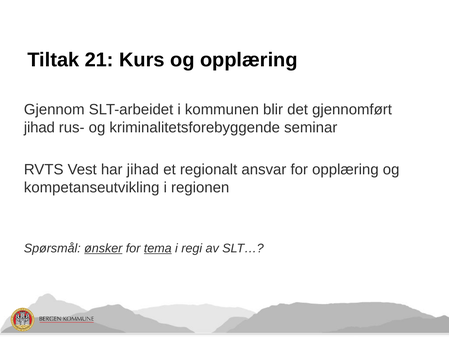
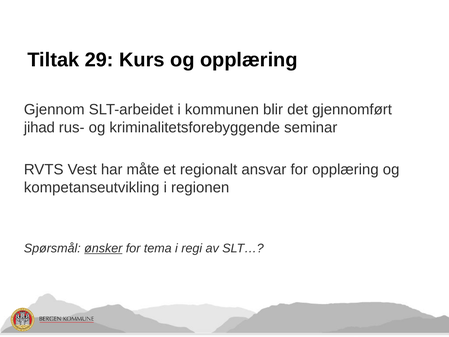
21: 21 -> 29 (99, 60)
har jihad: jihad -> måte (143, 169)
tema underline: present -> none (158, 248)
